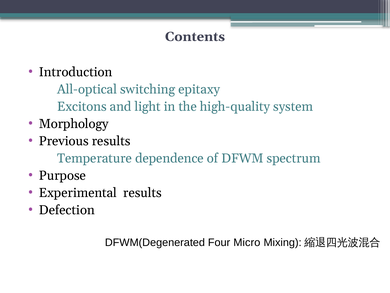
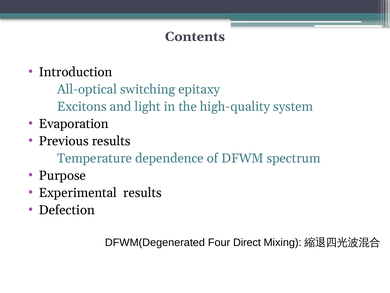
Morphology: Morphology -> Evaporation (74, 124)
Micro: Micro -> Direct (247, 242)
